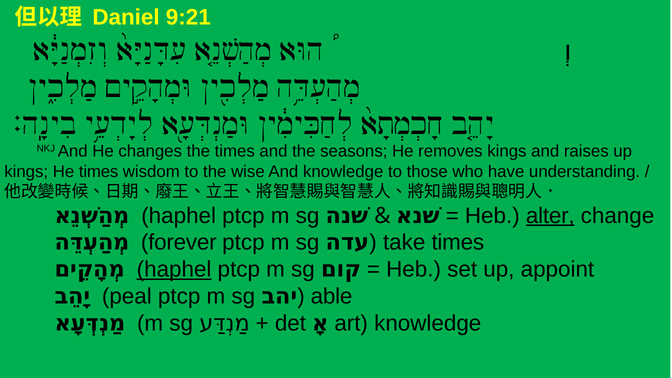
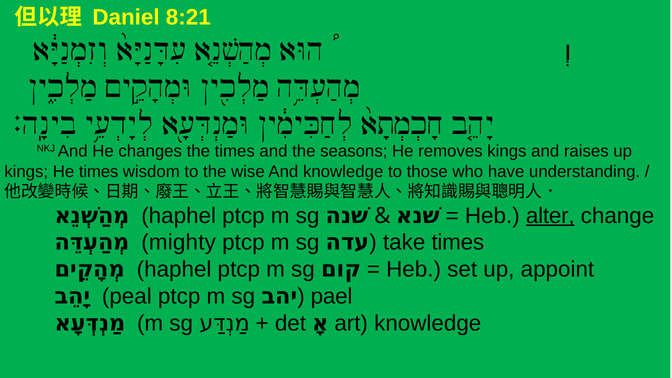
9:21: 9:21 -> 8:21 (188, 17)
forever: forever -> mighty (179, 243)
haphel underline: present -> none (174, 270)
able: able -> pael (332, 296)
